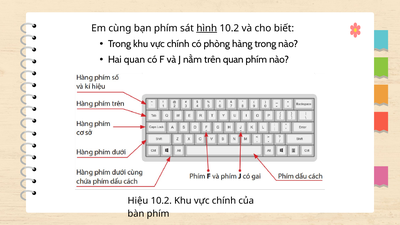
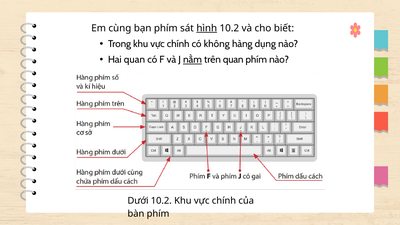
phòng: phòng -> không (217, 44)
hàng trong: trong -> dụng (265, 44)
nằm underline: none -> present (192, 60)
Hiệu: Hiệu -> Dưới (138, 201)
